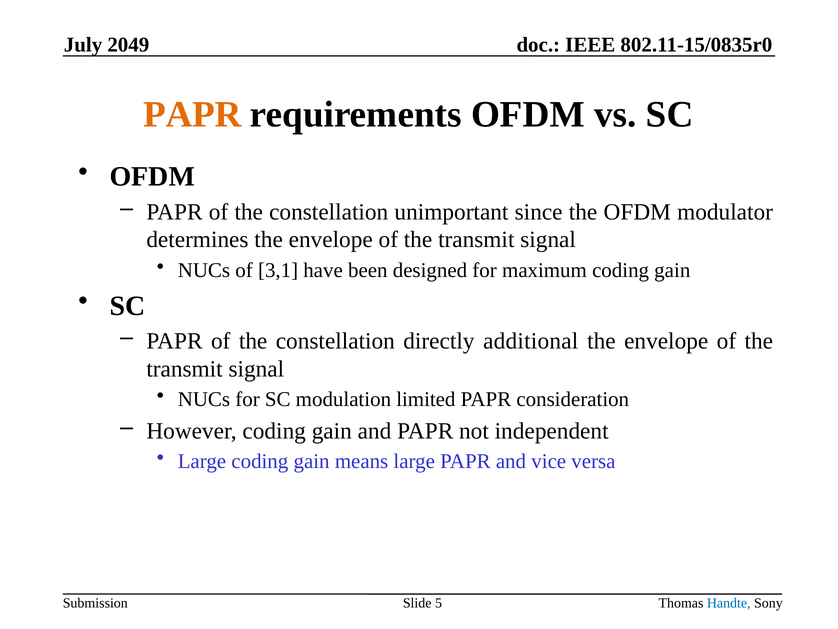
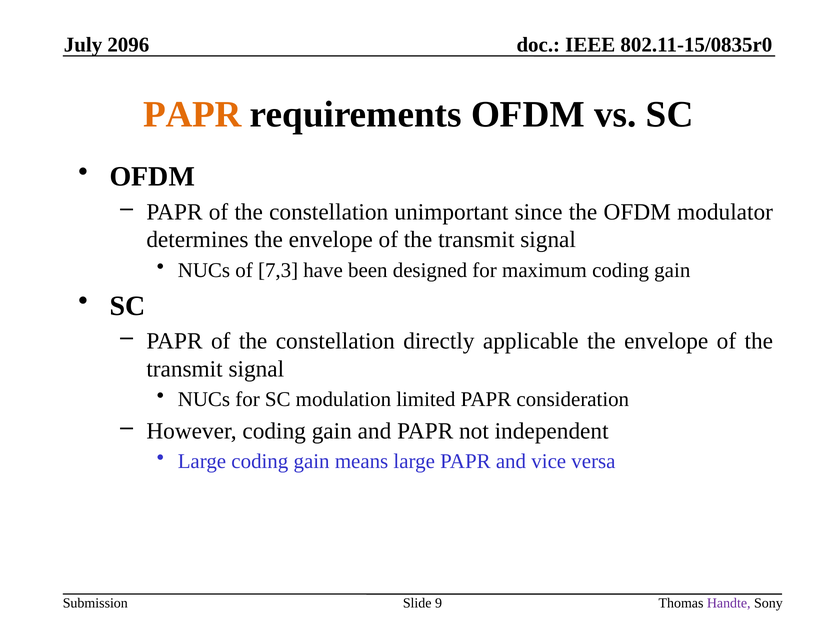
2049: 2049 -> 2096 (128, 45)
3,1: 3,1 -> 7,3 (278, 270)
additional: additional -> applicable (531, 341)
5: 5 -> 9 (439, 603)
Handte colour: blue -> purple (729, 603)
